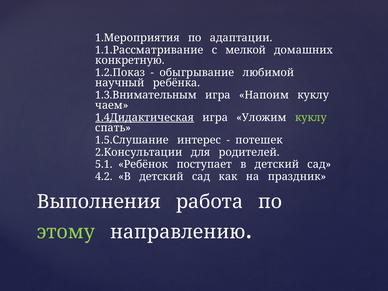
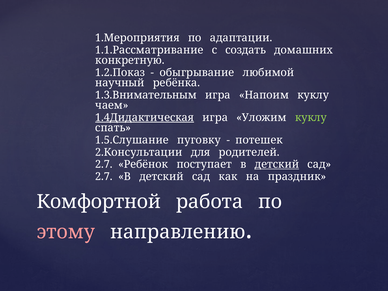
мелкой: мелкой -> создать (246, 50)
интерес: интерес -> пуговку (199, 140)
5.1: 5.1 -> 2.7 (104, 164)
детский underline: none -> present (277, 164)
4.2: 4.2 -> 2.7 (104, 177)
Выполнения: Выполнения -> Комфортной (99, 202)
этому colour: light green -> pink (66, 232)
